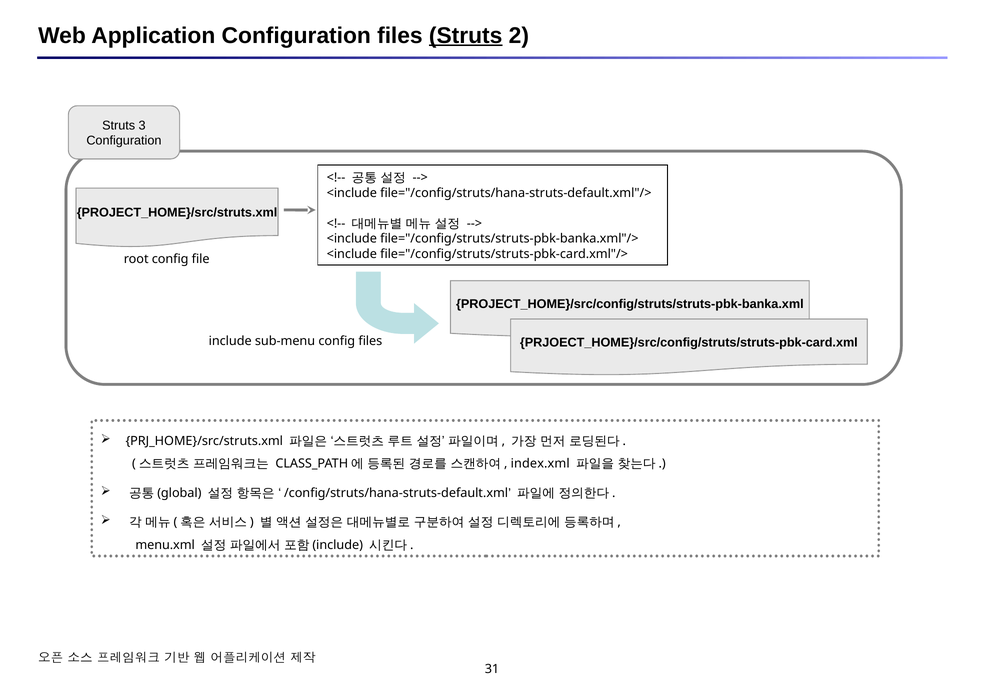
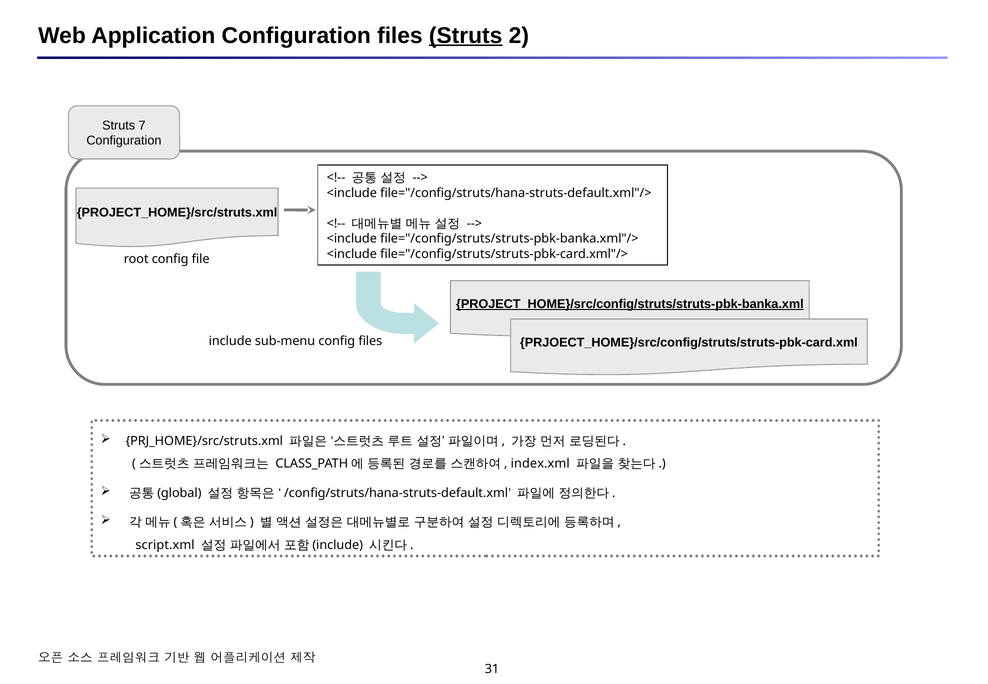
3: 3 -> 7 (142, 126)
PROJECT_HOME}/src/config/struts/struts-pbk-banka.xml underline: none -> present (630, 304)
menu.xml: menu.xml -> script.xml (165, 545)
